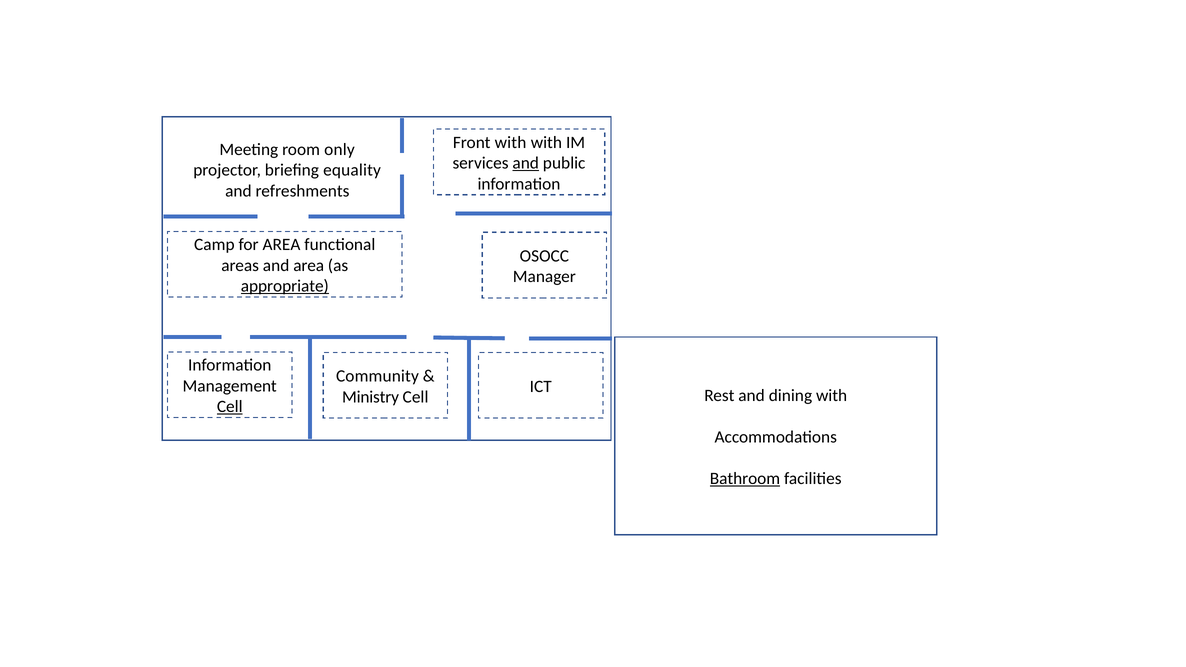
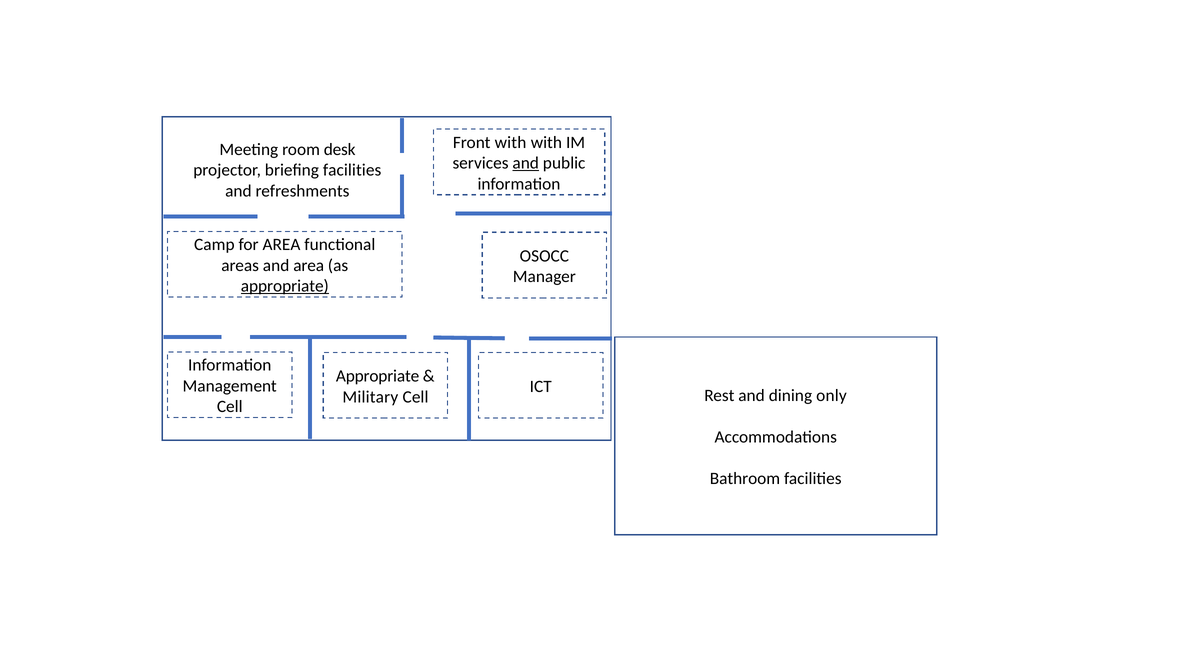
only: only -> desk (340, 149)
briefing equality: equality -> facilities (352, 170)
Community: Community -> Appropriate (378, 376)
dining with: with -> only (831, 396)
Ministry: Ministry -> Military (370, 397)
Cell underline: present -> none (230, 407)
Bathroom underline: present -> none (745, 479)
